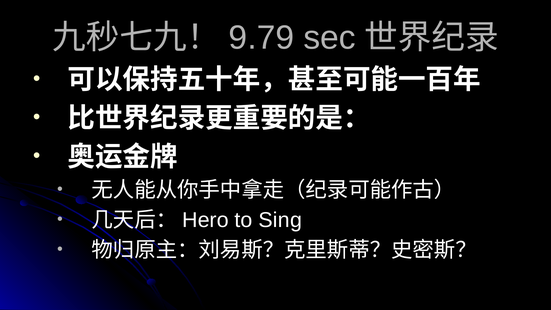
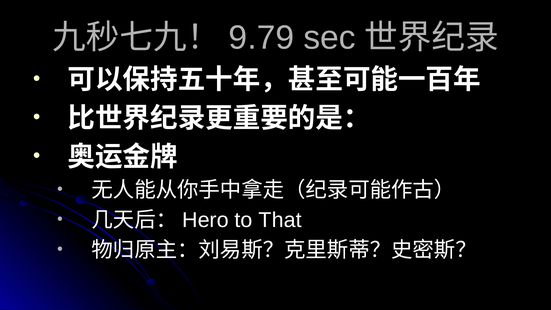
Sing: Sing -> That (280, 220)
